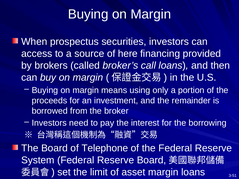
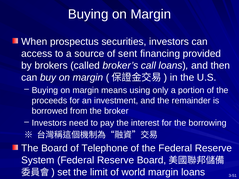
here: here -> sent (128, 54)
asset: asset -> world (133, 172)
